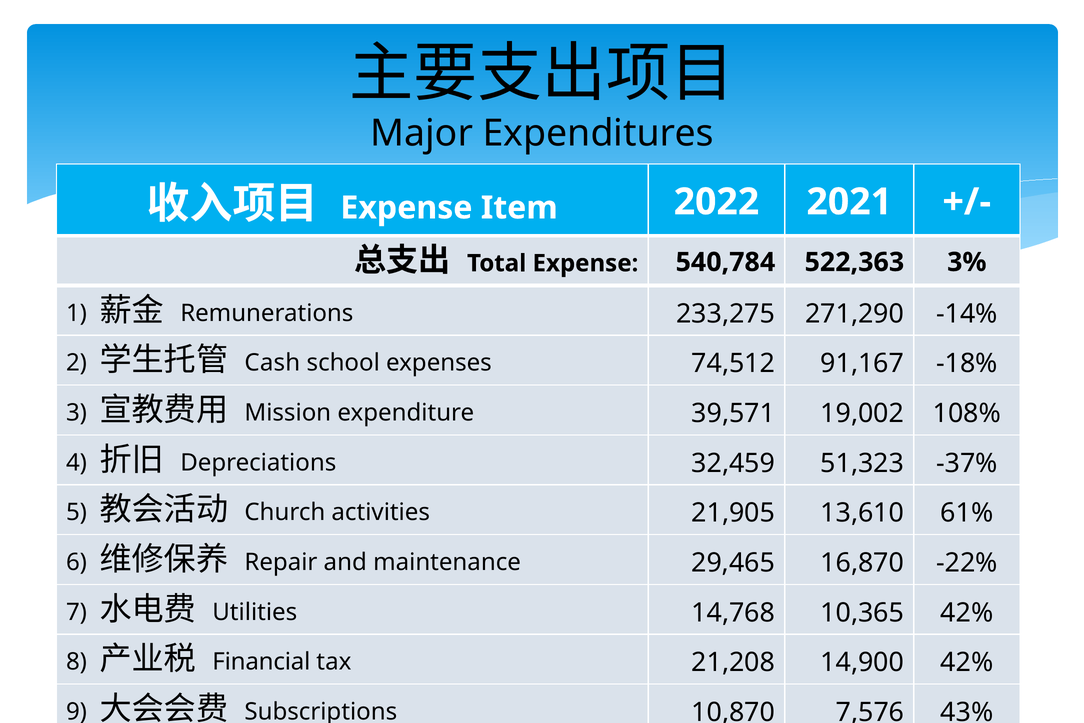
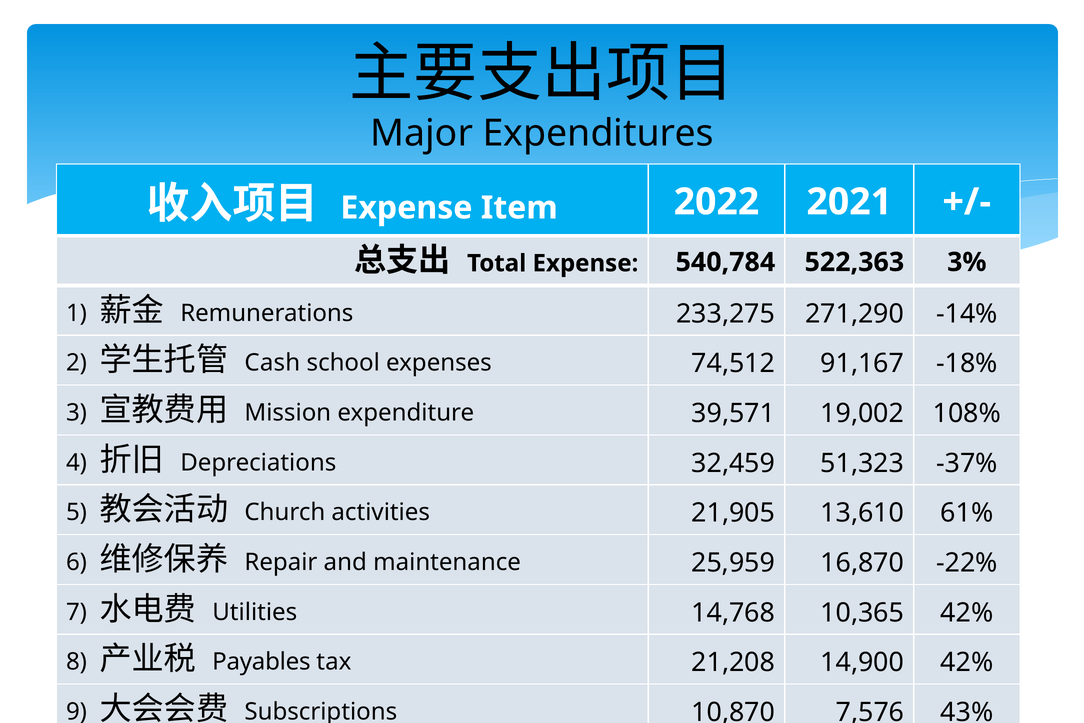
29,465: 29,465 -> 25,959 (733, 563)
Financial: Financial -> Payables (261, 662)
